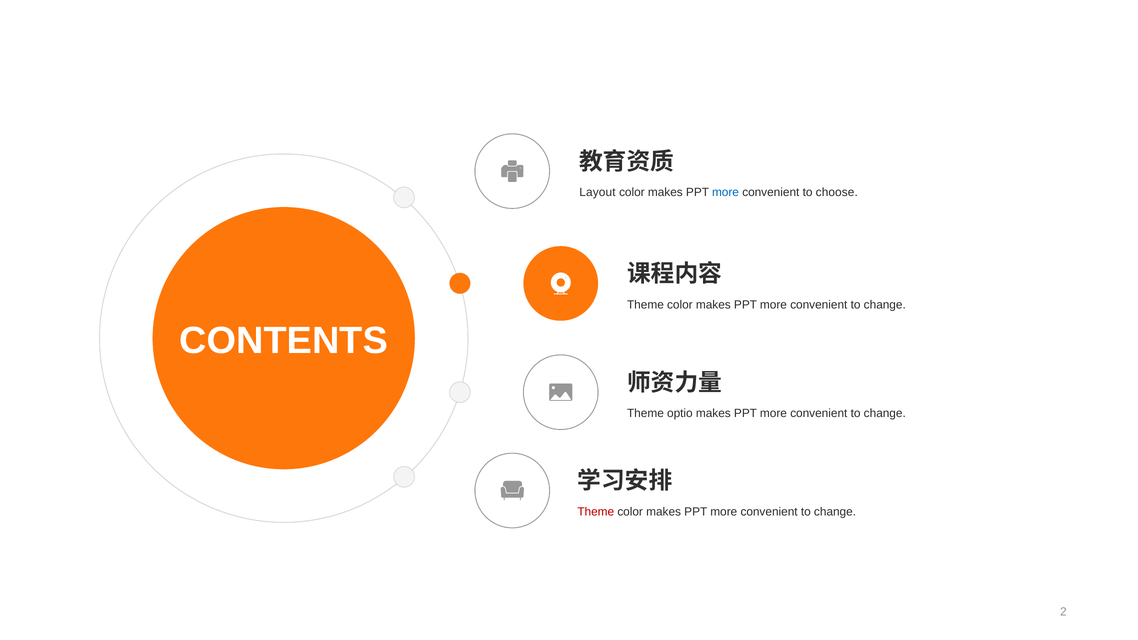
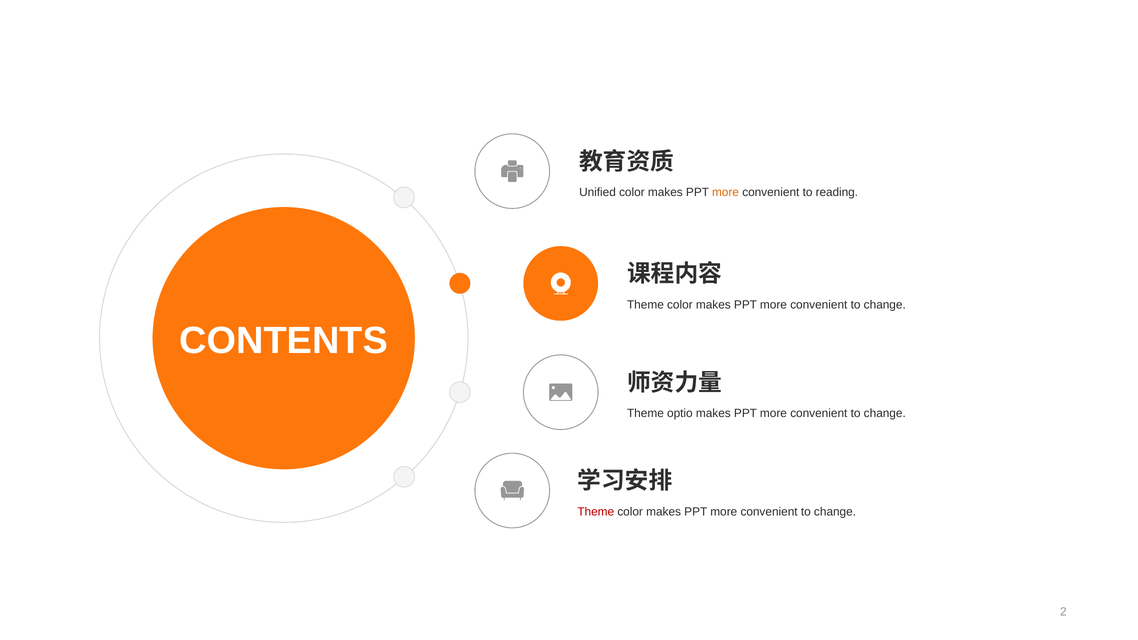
Layout: Layout -> Unified (598, 192)
more colour: blue -> orange (725, 192)
choose: choose -> reading (837, 192)
